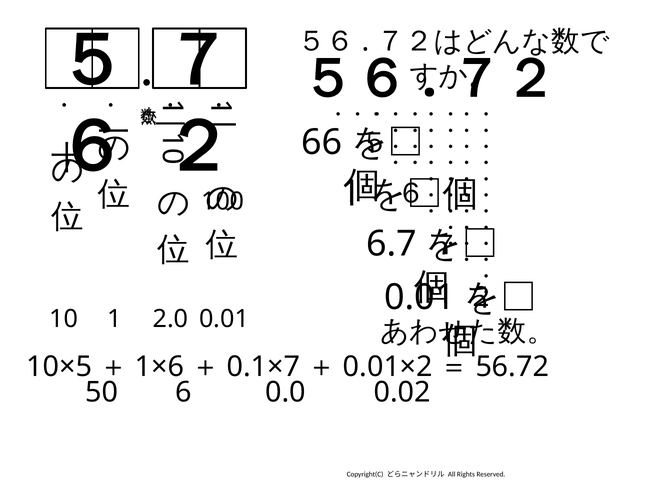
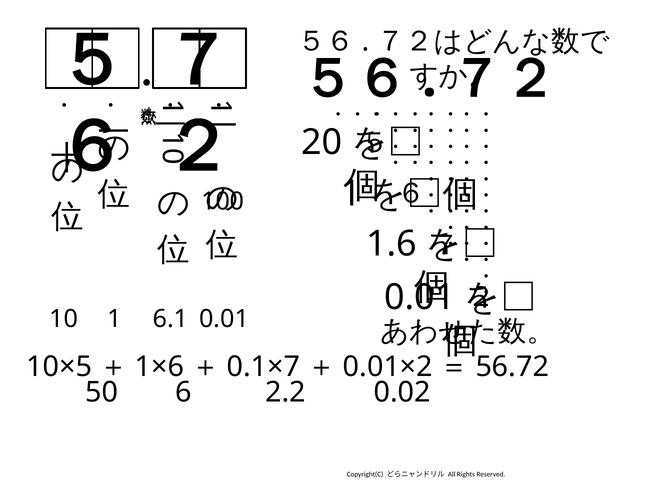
66: 66 -> 20 (322, 143)
6.7: 6.7 -> 1.6 (391, 244)
2.0: 2.0 -> 6.1 (171, 319)
0.0: 0.0 -> 2.2 (285, 393)
